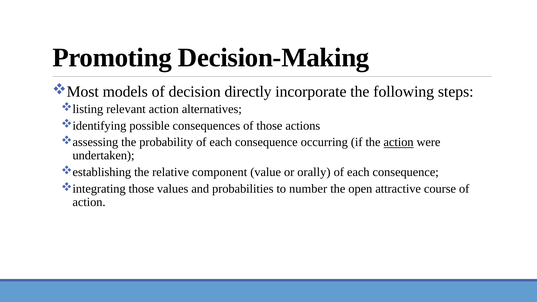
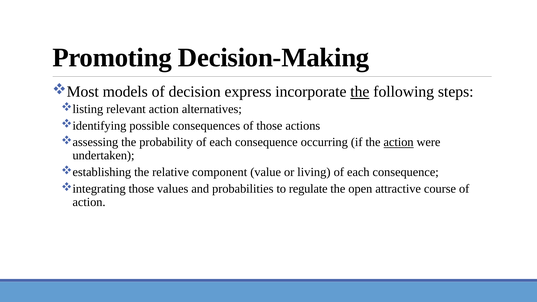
directly: directly -> express (248, 92)
the underline: none -> present (360, 92)
orally: orally -> living (314, 172)
number: number -> regulate (308, 189)
